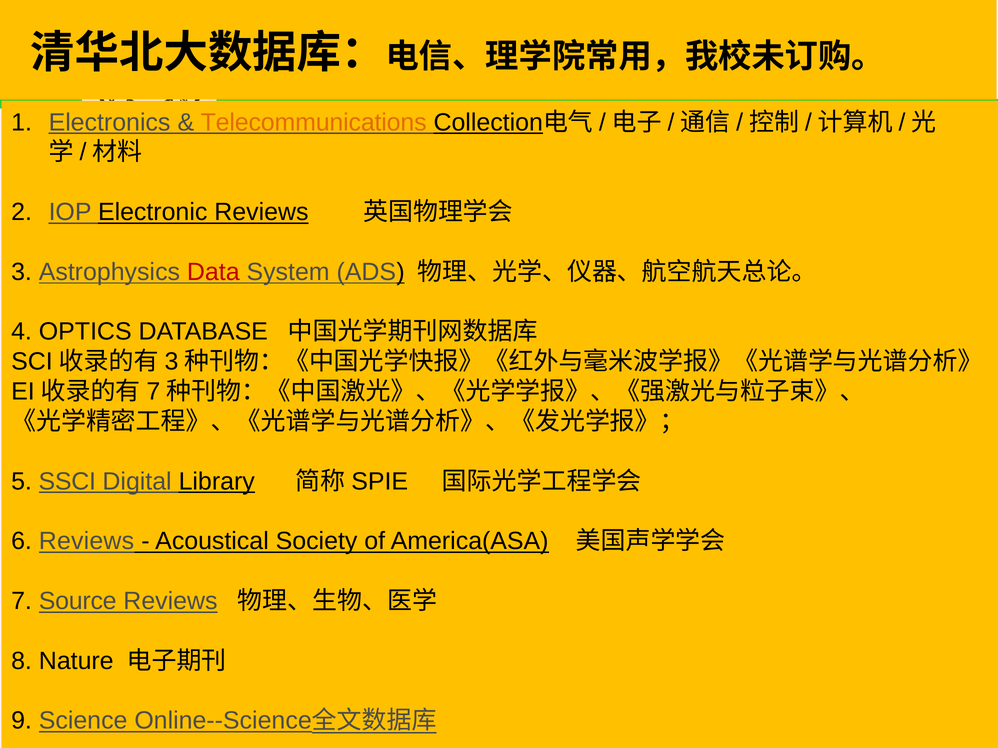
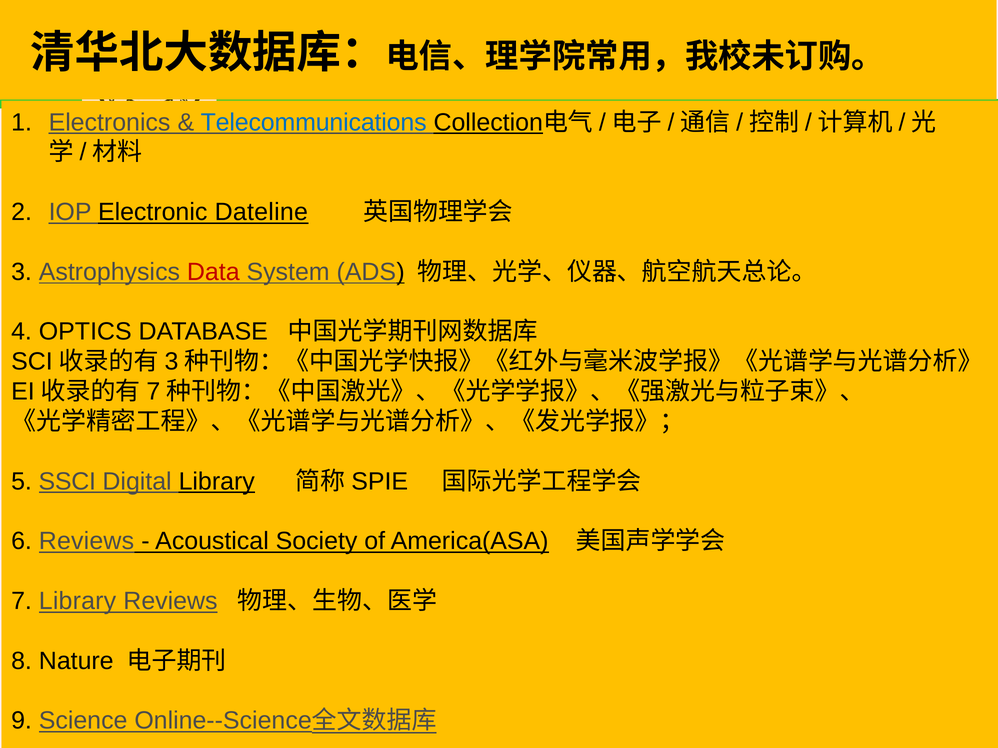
Telecommunications colour: orange -> blue (314, 122)
Electronic Reviews: Reviews -> Dateline (261, 212)
7 Source: Source -> Library (77, 601)
